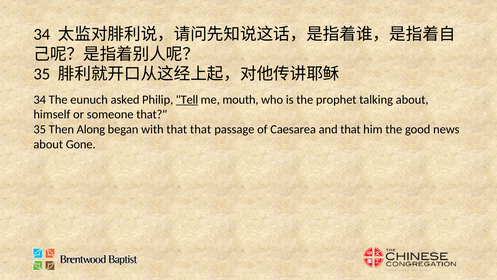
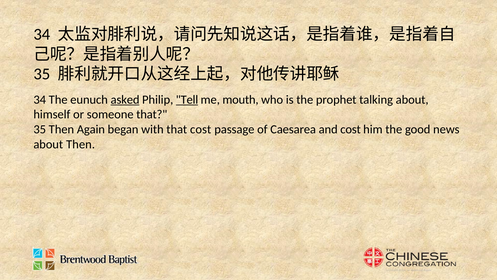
asked underline: none -> present (125, 99)
Along: Along -> Again (91, 129)
that that: that -> cost (201, 129)
and that: that -> cost (351, 129)
about Gone: Gone -> Then (81, 144)
